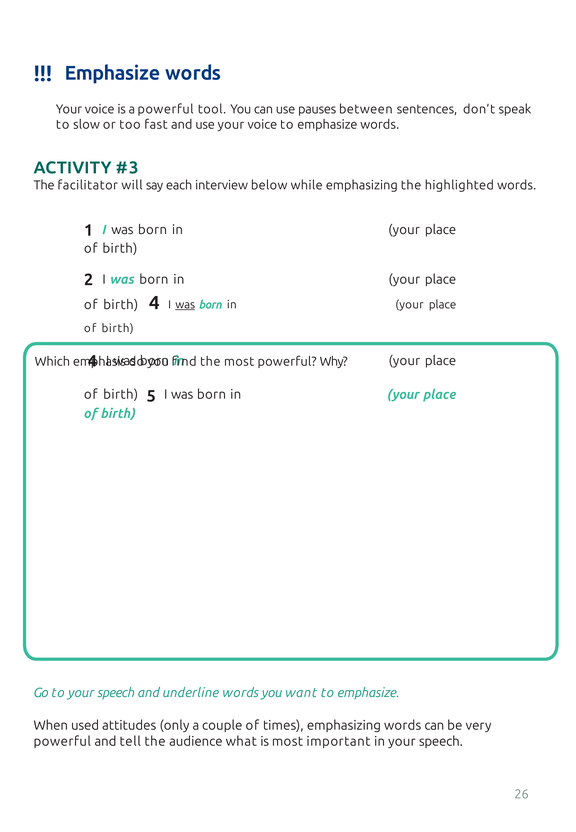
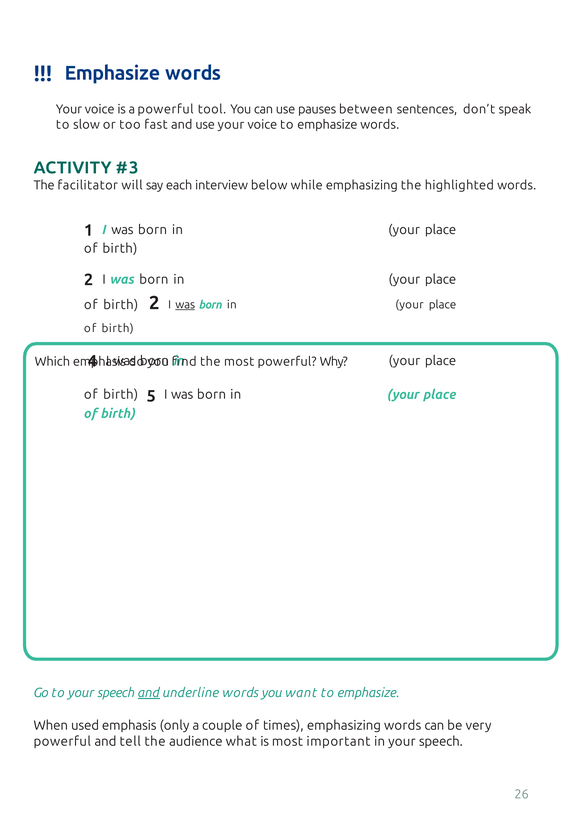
4: 4 -> 2 (154, 303)
and underline: none -> present (149, 693)
used attitudes: attitudes -> emphasis (129, 725)
